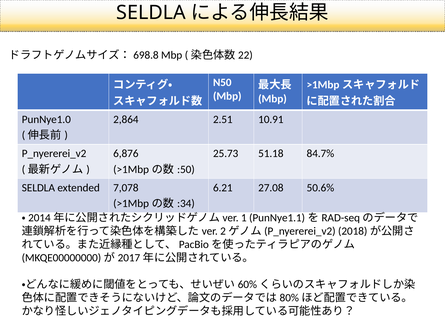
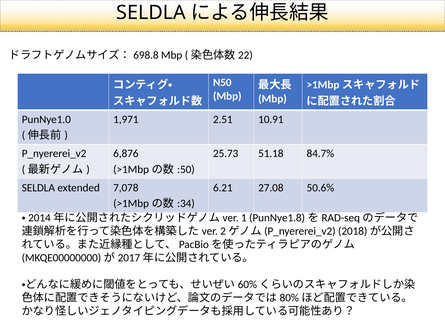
2,864: 2,864 -> 1,971 (126, 119)
PunNye1.1: PunNye1.1 -> PunNye1.8 (277, 218)
